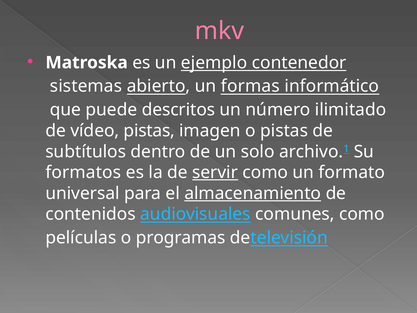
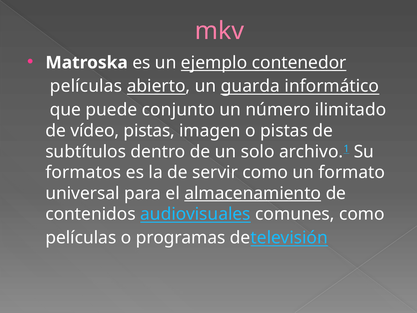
sistemas: sistemas -> películas (86, 86)
formas: formas -> guarda (250, 86)
descritos: descritos -> conjunto (178, 110)
servir underline: present -> none (215, 172)
